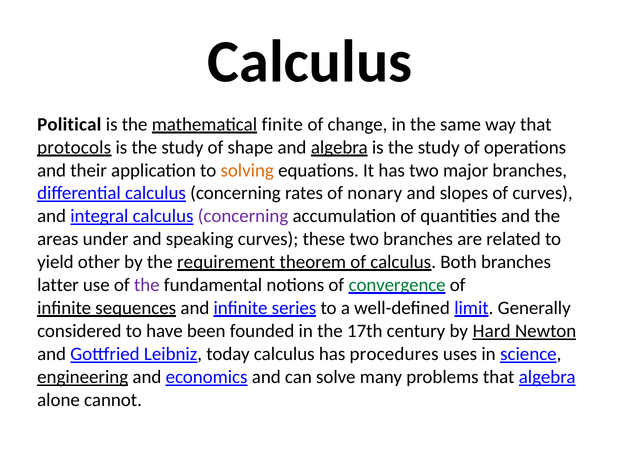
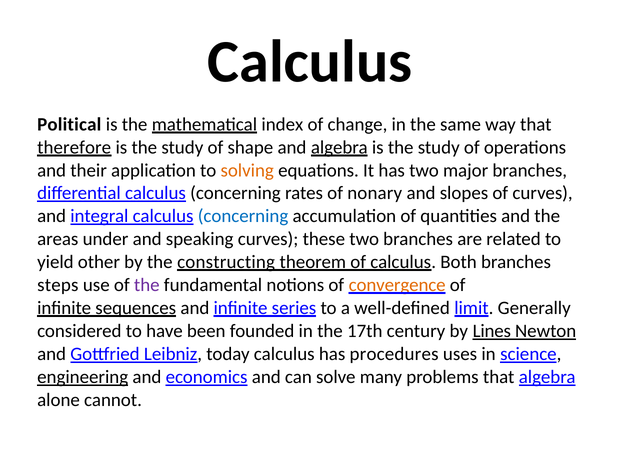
finite: finite -> index (282, 124)
protocols: protocols -> therefore (74, 147)
concerning colour: purple -> blue (243, 216)
requirement: requirement -> constructing (226, 262)
latter: latter -> steps (58, 285)
convergence colour: green -> orange (397, 285)
Hard: Hard -> Lines (492, 331)
